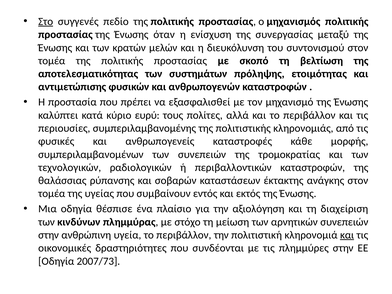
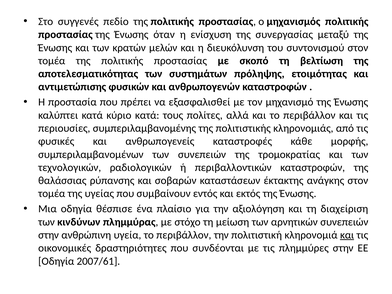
Στο underline: present -> none (46, 22)
κύριο ευρύ: ευρύ -> κατά (147, 115)
2007/73: 2007/73 -> 2007/61 (98, 261)
